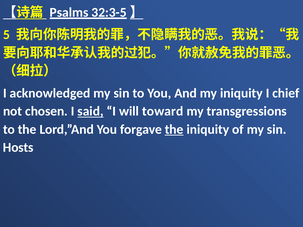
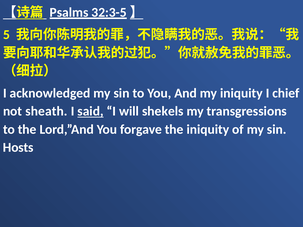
chosen: chosen -> sheath (46, 111)
toward: toward -> shekels (163, 111)
the underline: present -> none (174, 129)
